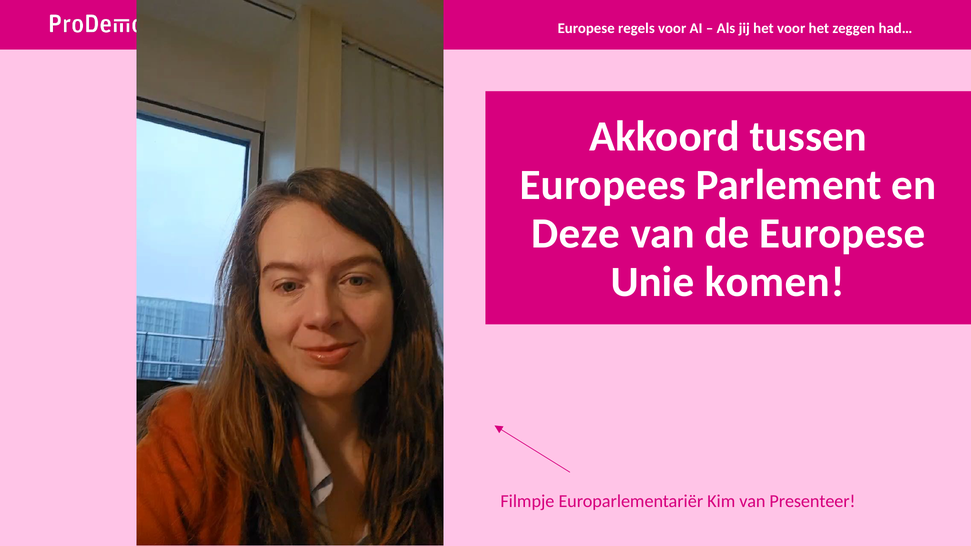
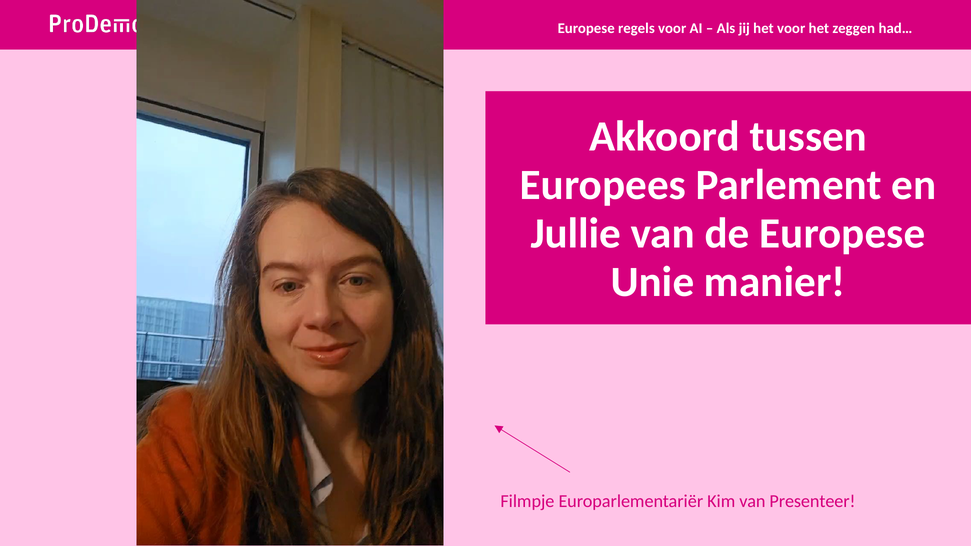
Deze: Deze -> Jullie (576, 233)
komen: komen -> manier (775, 282)
